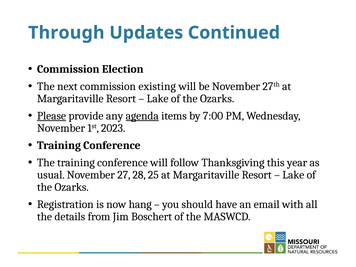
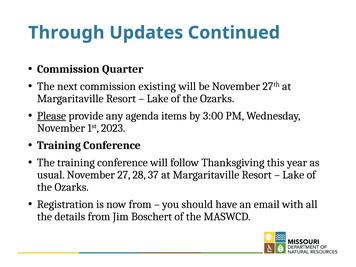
Election: Election -> Quarter (123, 69)
agenda underline: present -> none (142, 116)
7:00: 7:00 -> 3:00 (213, 116)
25: 25 -> 37 (153, 175)
now hang: hang -> from (140, 204)
